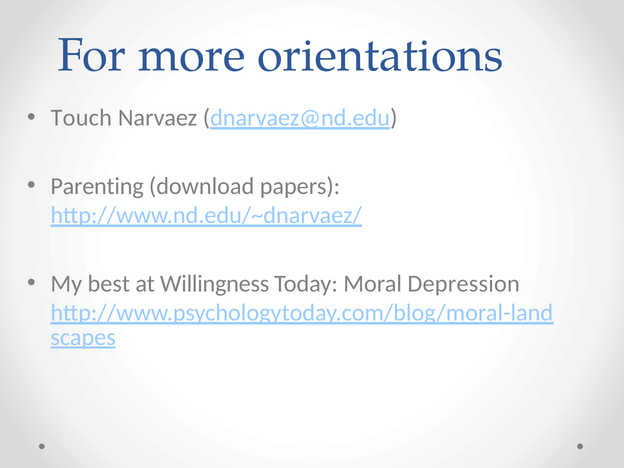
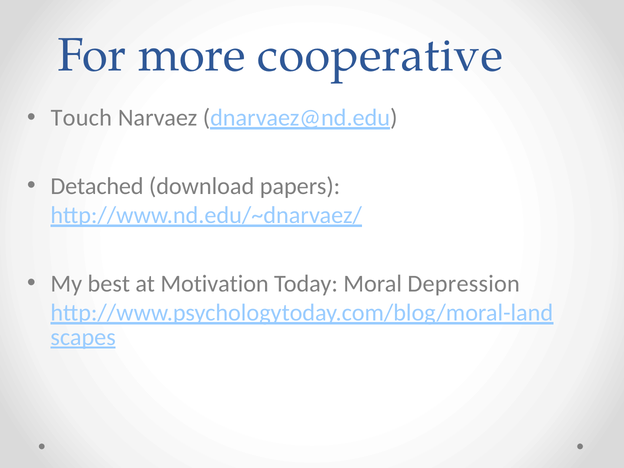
orientations: orientations -> cooperative (380, 55)
Parenting: Parenting -> Detached (97, 186)
Willingness: Willingness -> Motivation (215, 284)
